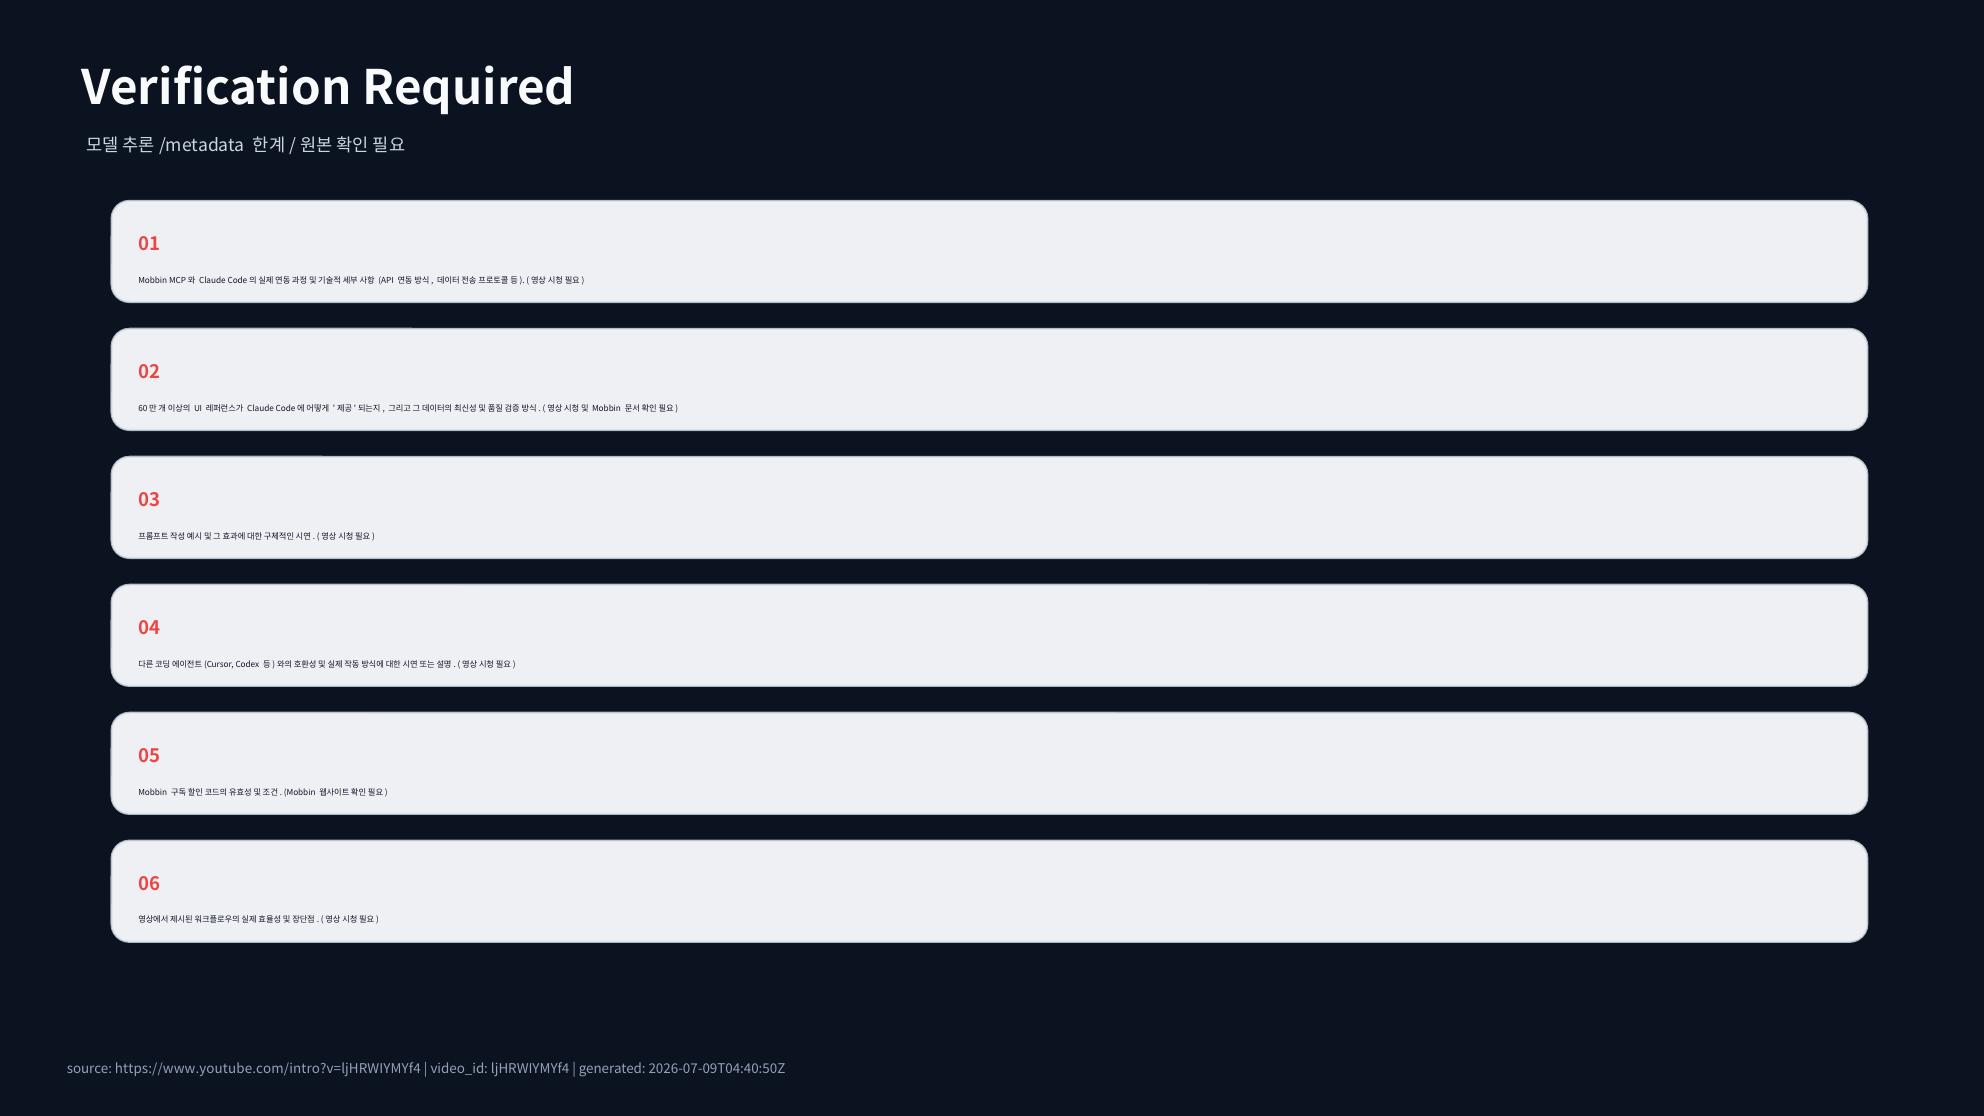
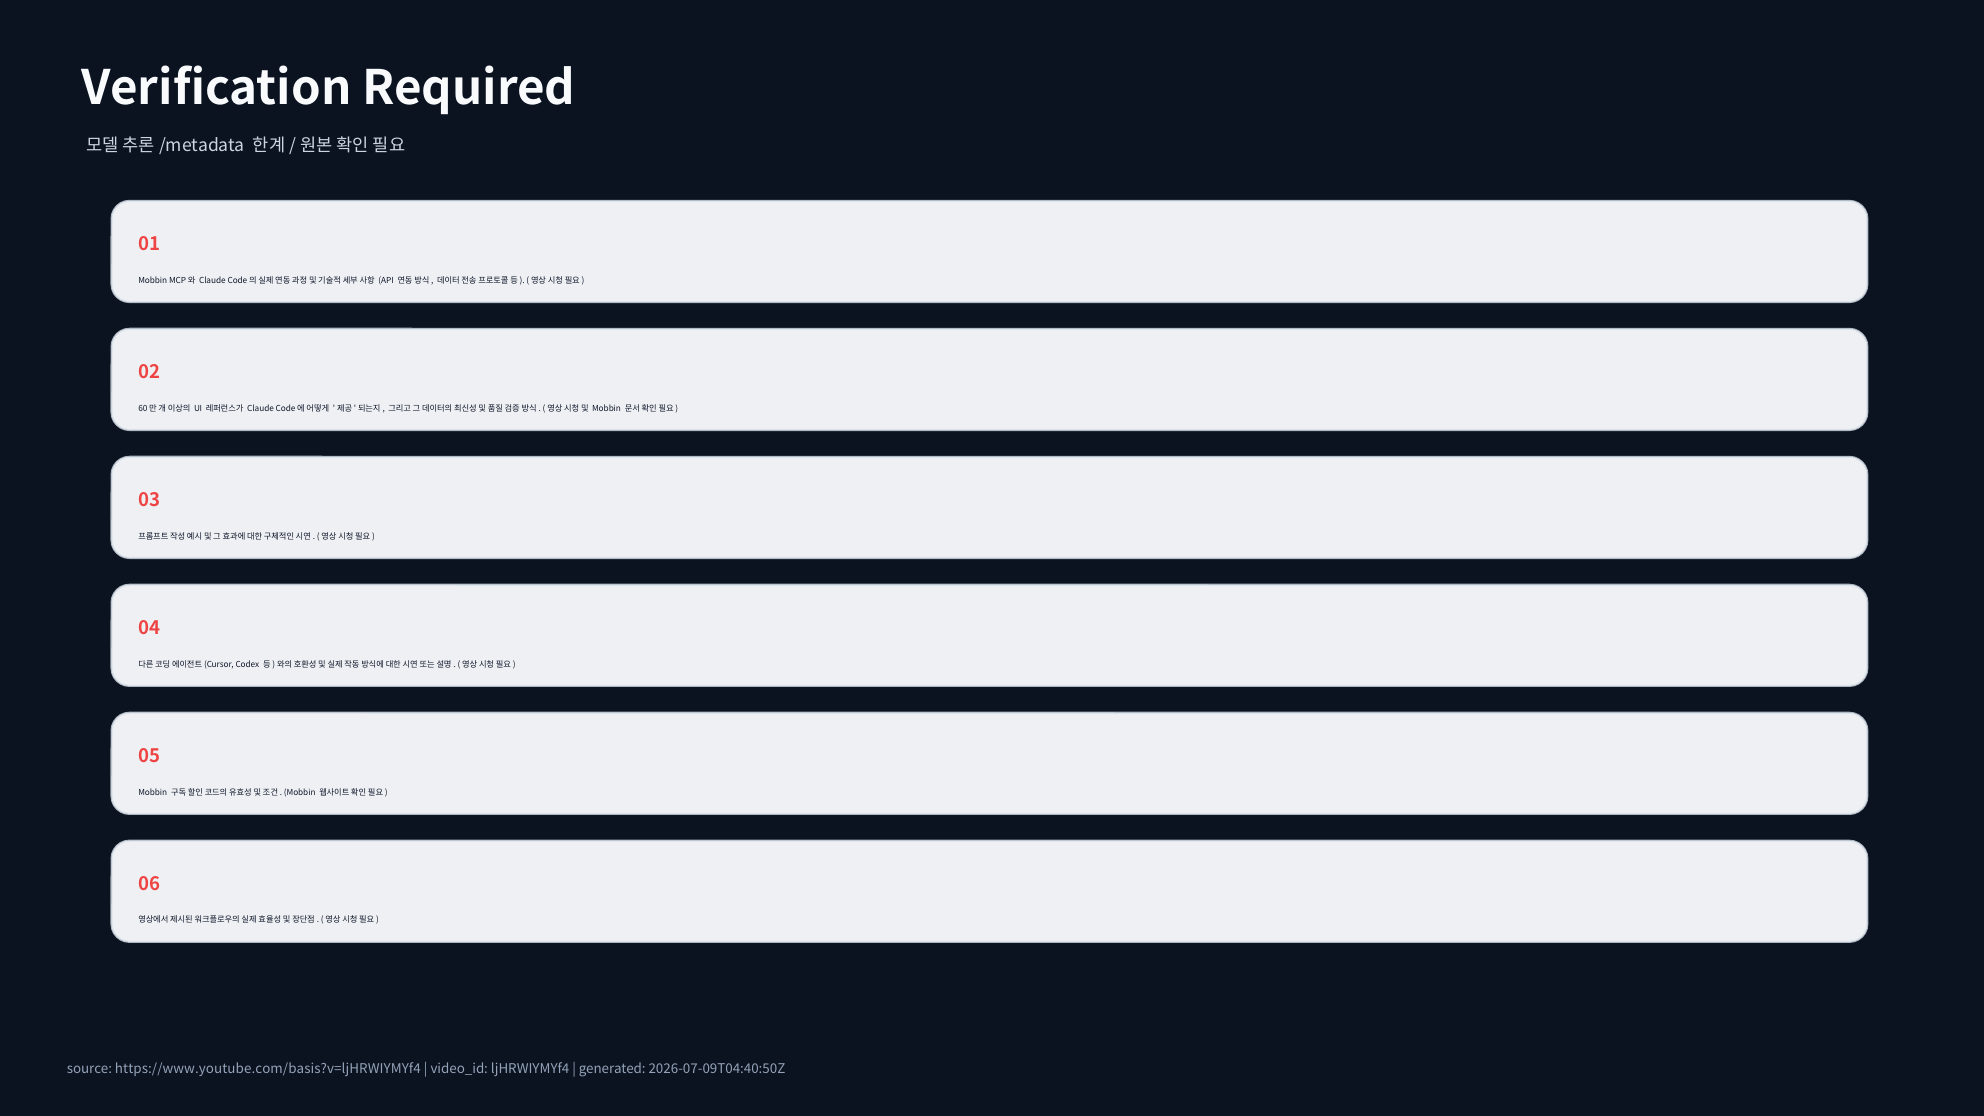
https://www.youtube.com/intro?v=ljHRWIYMYf4: https://www.youtube.com/intro?v=ljHRWIYMYf4 -> https://www.youtube.com/basis?v=ljHRWIYMYf4 (268, 1069)
